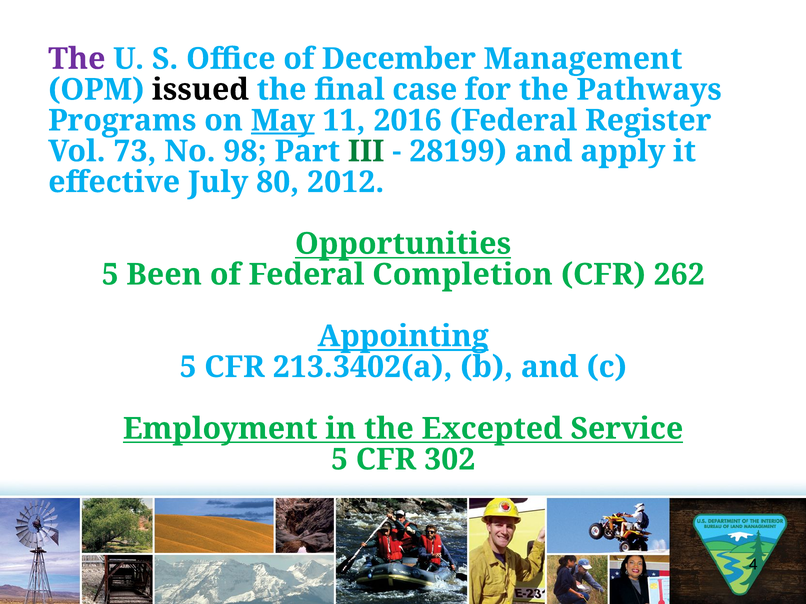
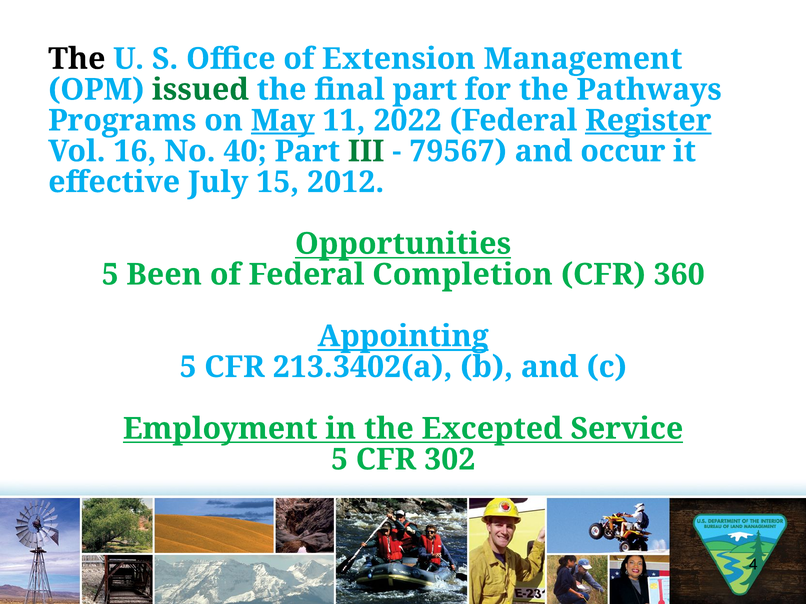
The colour: purple -> black (77, 59)
December: December -> Extension (399, 59)
issued colour: black -> green (200, 90)
final case: case -> part (425, 90)
2016: 2016 -> 2022 (408, 121)
Register underline: none -> present (648, 121)
73: 73 -> 16 (135, 151)
98: 98 -> 40 (245, 151)
28199: 28199 -> 79567 (458, 151)
apply: apply -> occur (623, 151)
80: 80 -> 15 (278, 182)
262: 262 -> 360 (679, 275)
